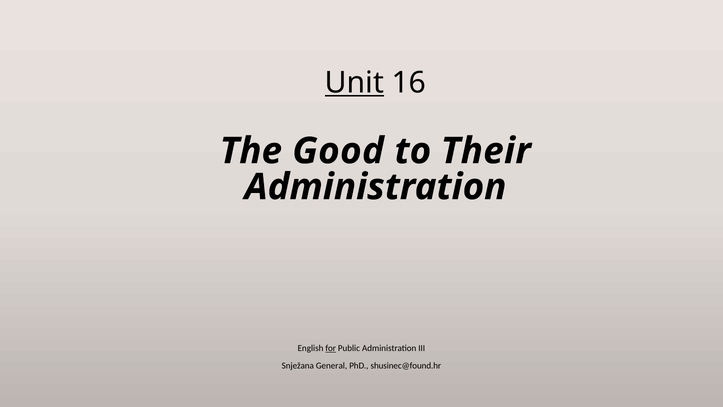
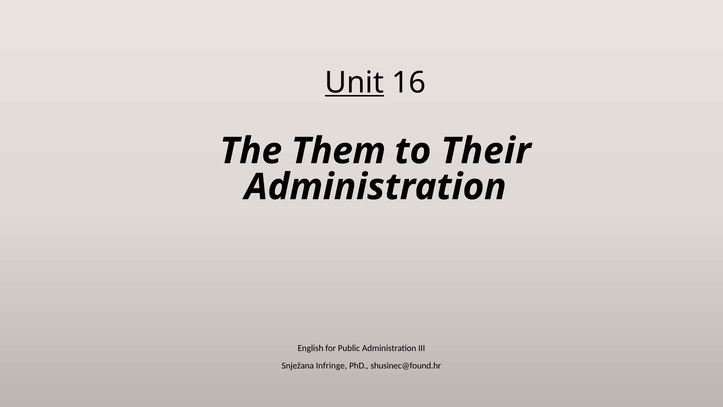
Good: Good -> Them (338, 151)
for underline: present -> none (331, 348)
General: General -> Infringe (331, 365)
